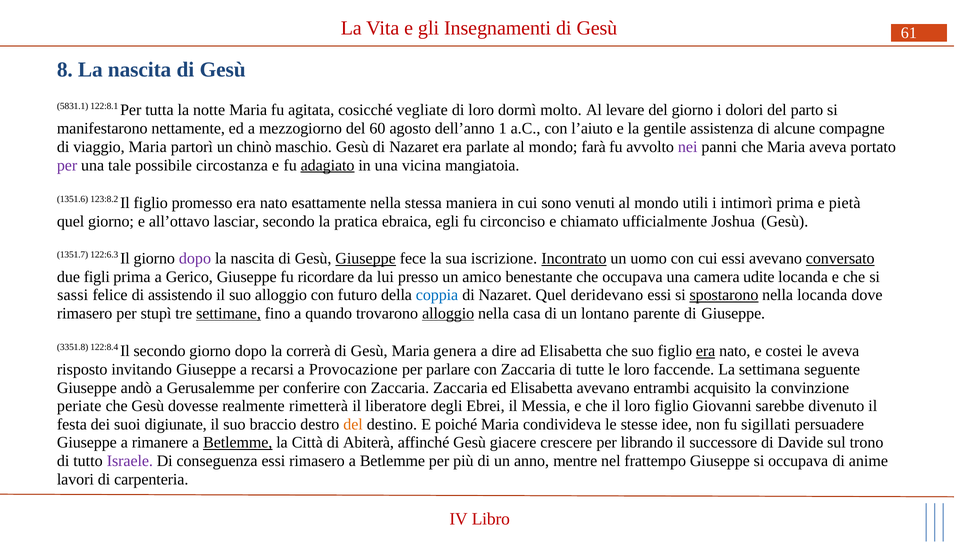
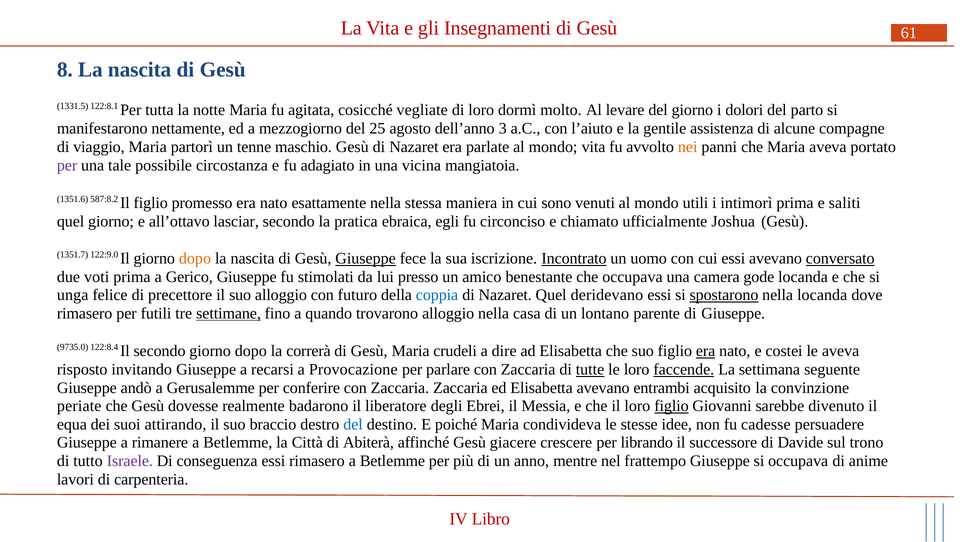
5831.1: 5831.1 -> 1331.5 (73, 106)
60: 60 -> 25 (377, 128)
1: 1 -> 3 (503, 128)
chinò: chinò -> tenne (254, 147)
mondo farà: farà -> vita (594, 147)
nei colour: purple -> orange (688, 147)
adagiato underline: present -> none (328, 165)
123:8.2: 123:8.2 -> 587:8.2 (104, 199)
pietà: pietà -> saliti (845, 203)
122:6.3: 122:6.3 -> 122:9.0 (104, 254)
dopo colour: purple -> orange (195, 258)
figli: figli -> voti (97, 277)
ricordare: ricordare -> stimolati (326, 277)
udite: udite -> gode (759, 277)
sassi: sassi -> unga (73, 295)
assistendo: assistendo -> precettore (180, 295)
stupì: stupì -> futili (156, 313)
alloggio underline: present -> none (448, 313)
3351.8: 3351.8 -> 9735.0 (73, 347)
genera: genera -> crudeli (455, 351)
tutte underline: none -> present (590, 369)
faccende underline: none -> present (684, 369)
rimetterà: rimetterà -> badarono (319, 406)
figlio underline: none -> present (672, 406)
festa: festa -> equa (72, 424)
digiunate: digiunate -> attirando (176, 424)
del colour: orange -> blue (353, 424)
sigillati: sigillati -> cadesse (766, 424)
Betlemme underline: present -> none (238, 442)
